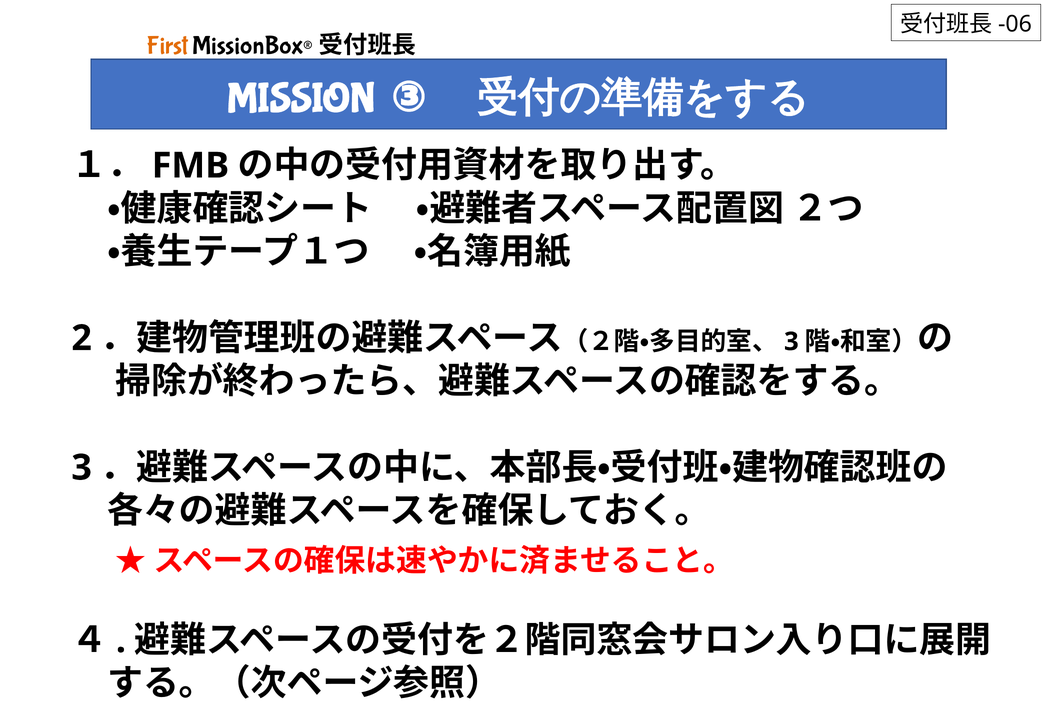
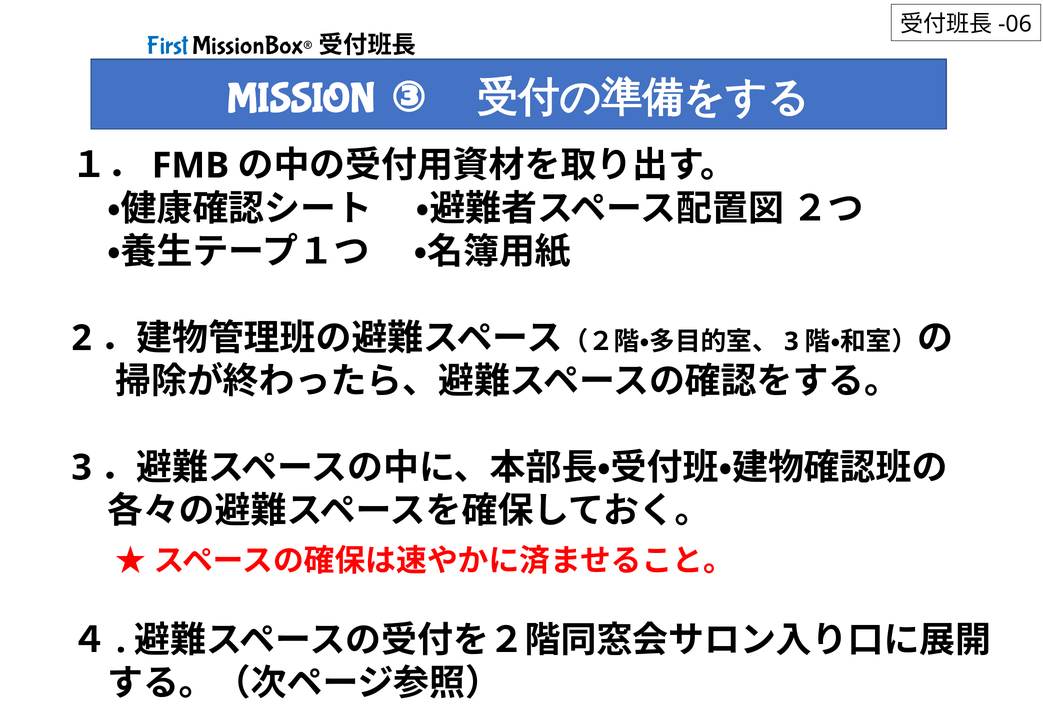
First colour: orange -> blue (167, 45)
